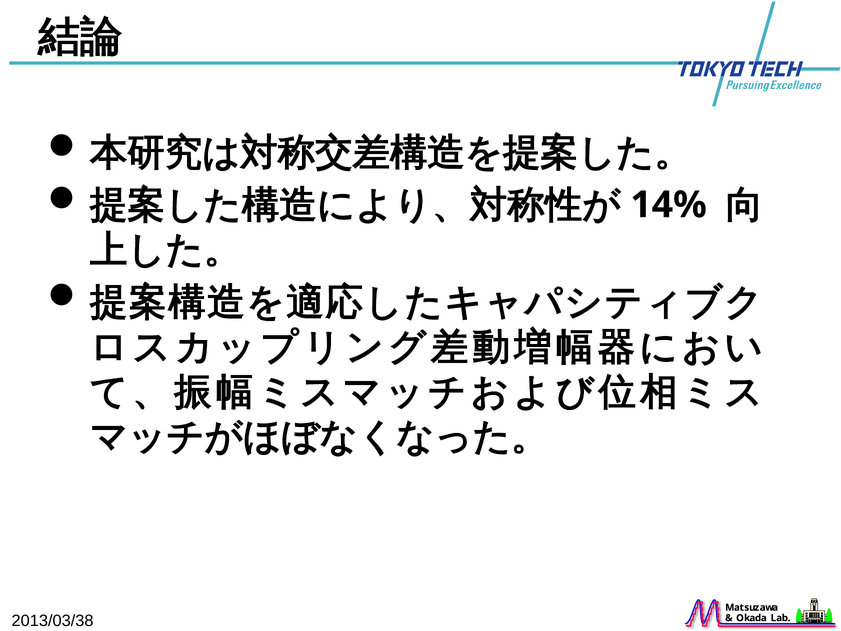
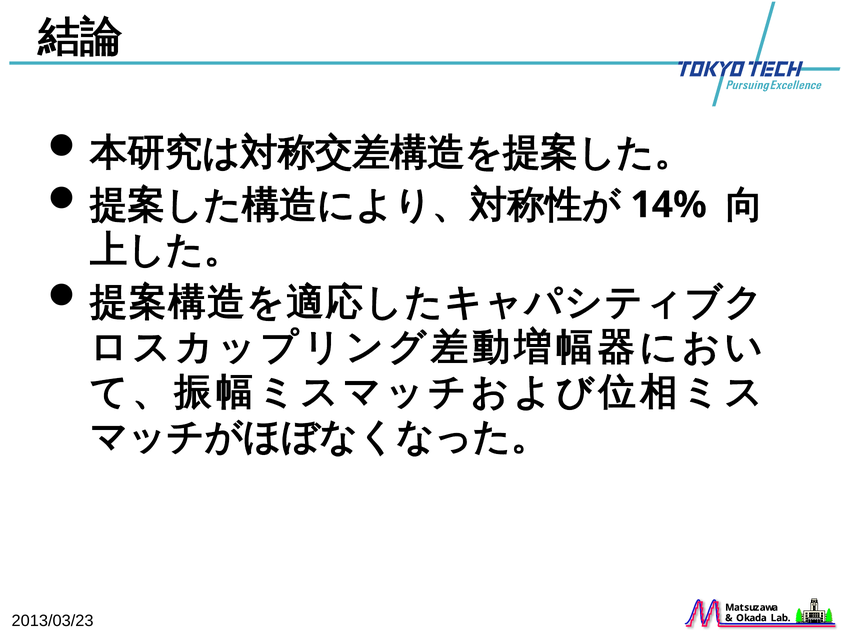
2013/03/38: 2013/03/38 -> 2013/03/23 (53, 620)
